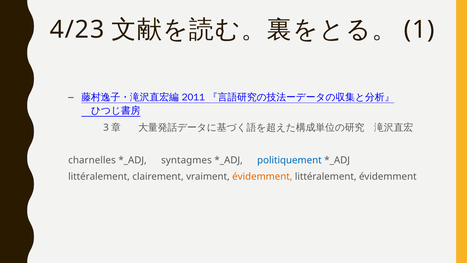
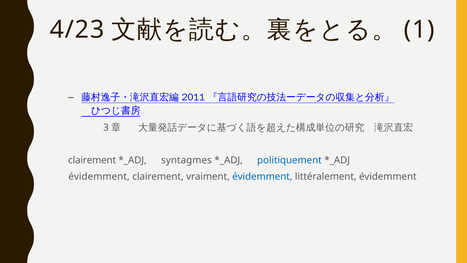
charnelles: charnelles -> clairement (92, 160)
littéralement: littéralement -> évidemment (99, 176)
évidemment colour: orange -> blue (262, 176)
